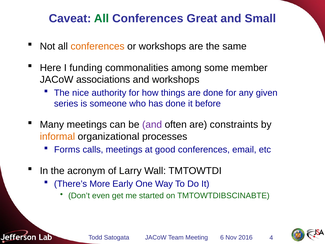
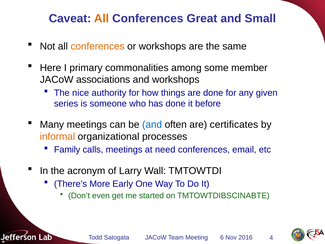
All colour: green -> orange (101, 18)
funding: funding -> primary (86, 68)
and colour: purple -> blue (152, 125)
constraints: constraints -> certificates (234, 125)
Forms: Forms -> Family (67, 150)
good: good -> need (165, 150)
